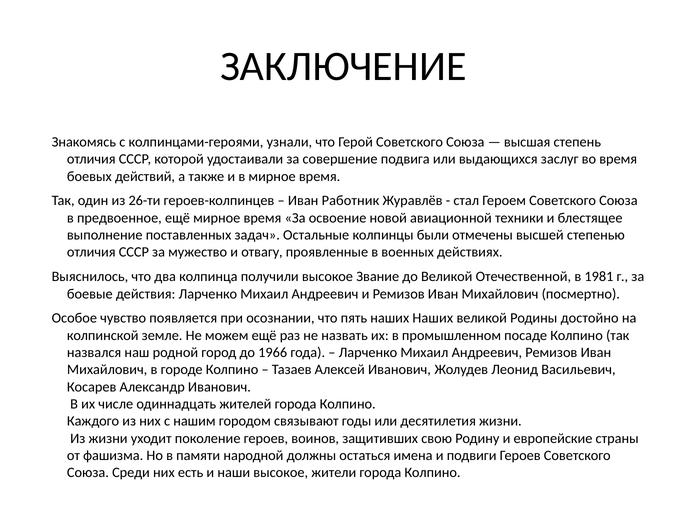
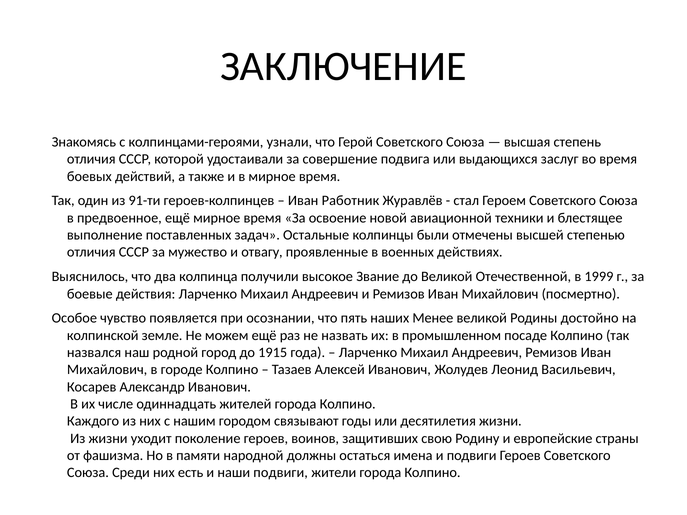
26-ти: 26-ти -> 91-ти (144, 201)
1981: 1981 -> 1999 (599, 277)
наших Наших: Наших -> Менее (433, 318)
1966: 1966 -> 1915 (273, 353)
наши высокое: высокое -> подвиги (281, 473)
